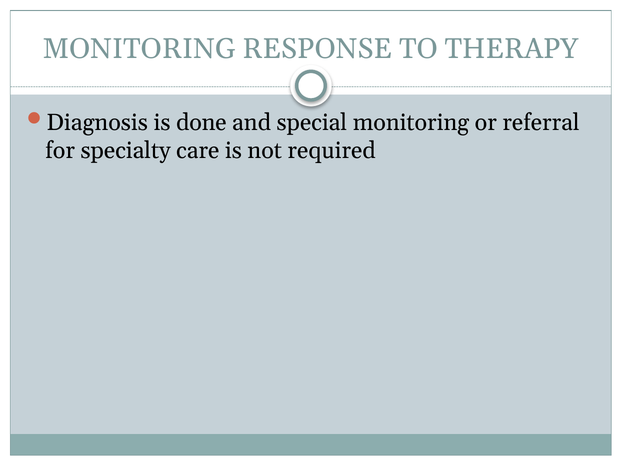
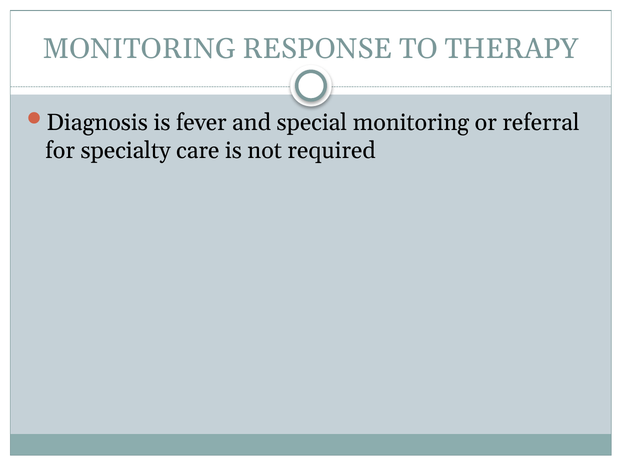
done: done -> fever (201, 123)
